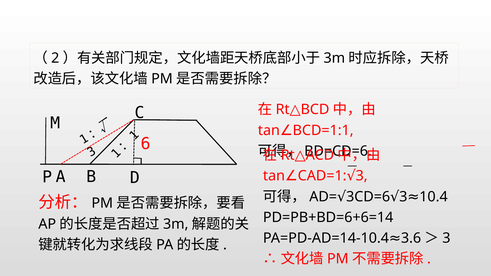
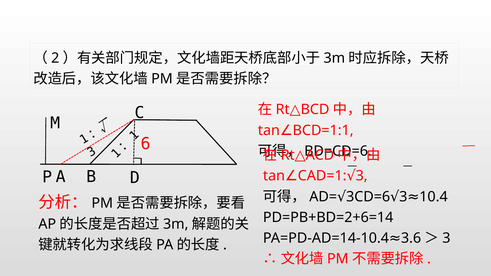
PD=PB+BD=6+6=14: PD=PB+BD=6+6=14 -> PD=PB+BD=2+6=14 (328, 218)
